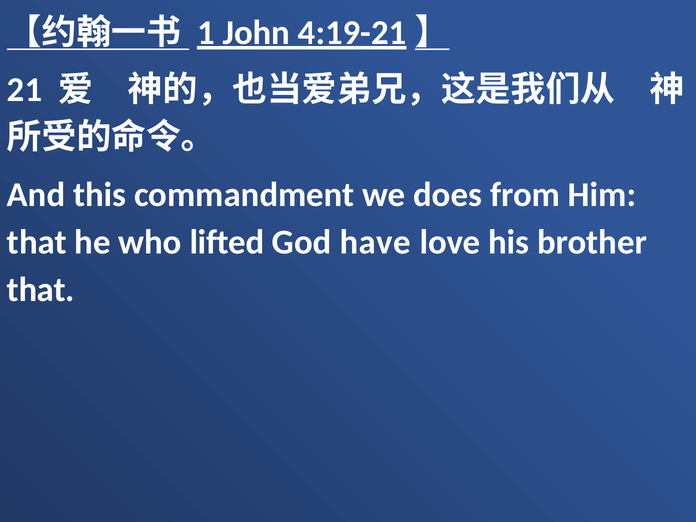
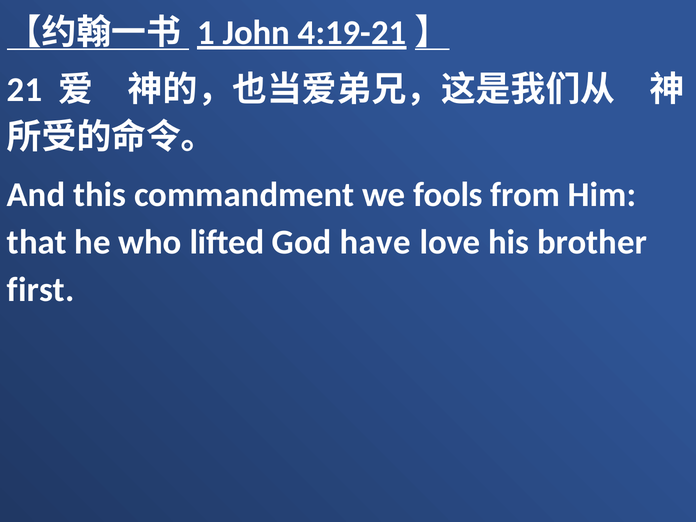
does: does -> fools (448, 195)
that: that -> first (41, 290)
